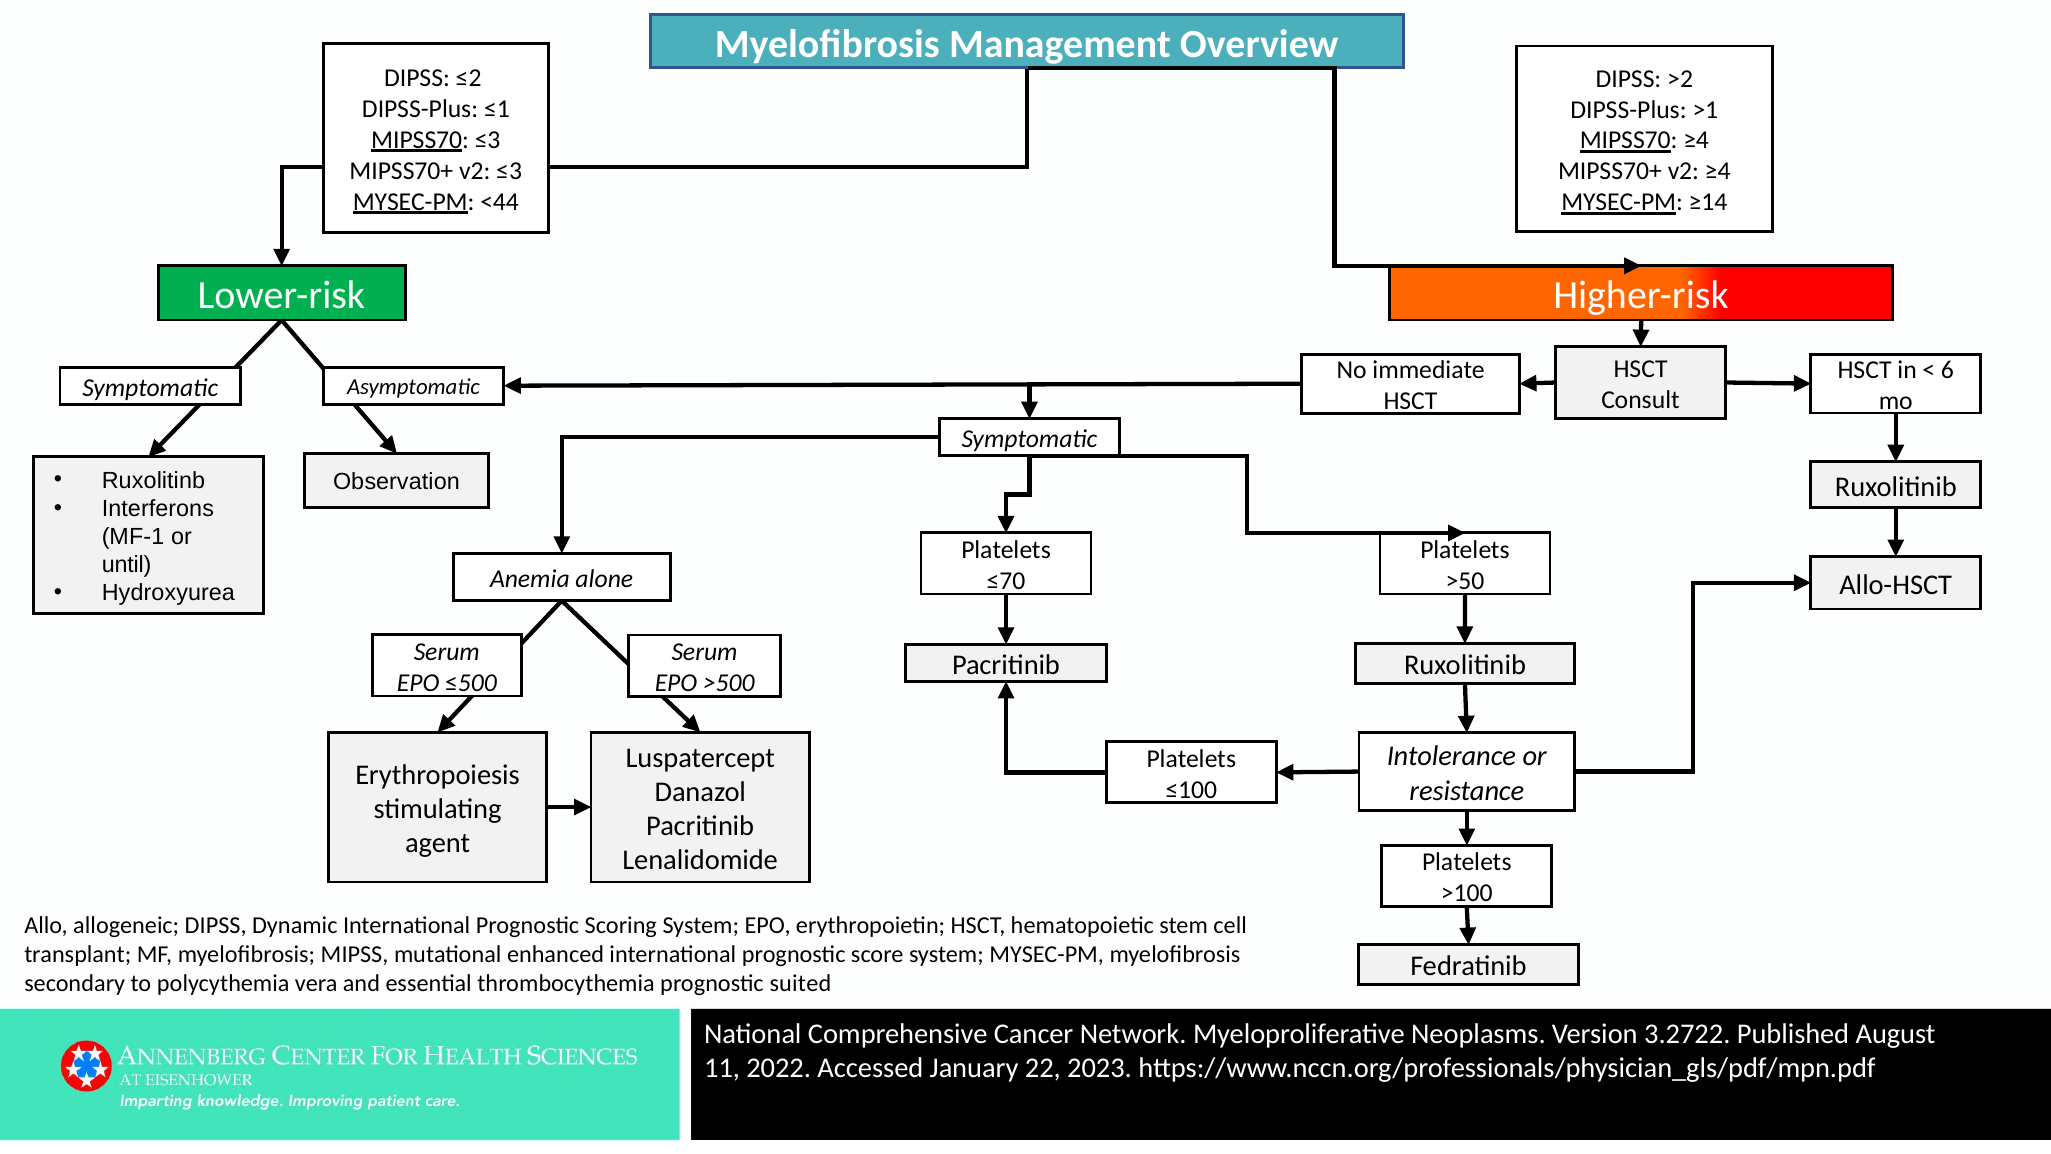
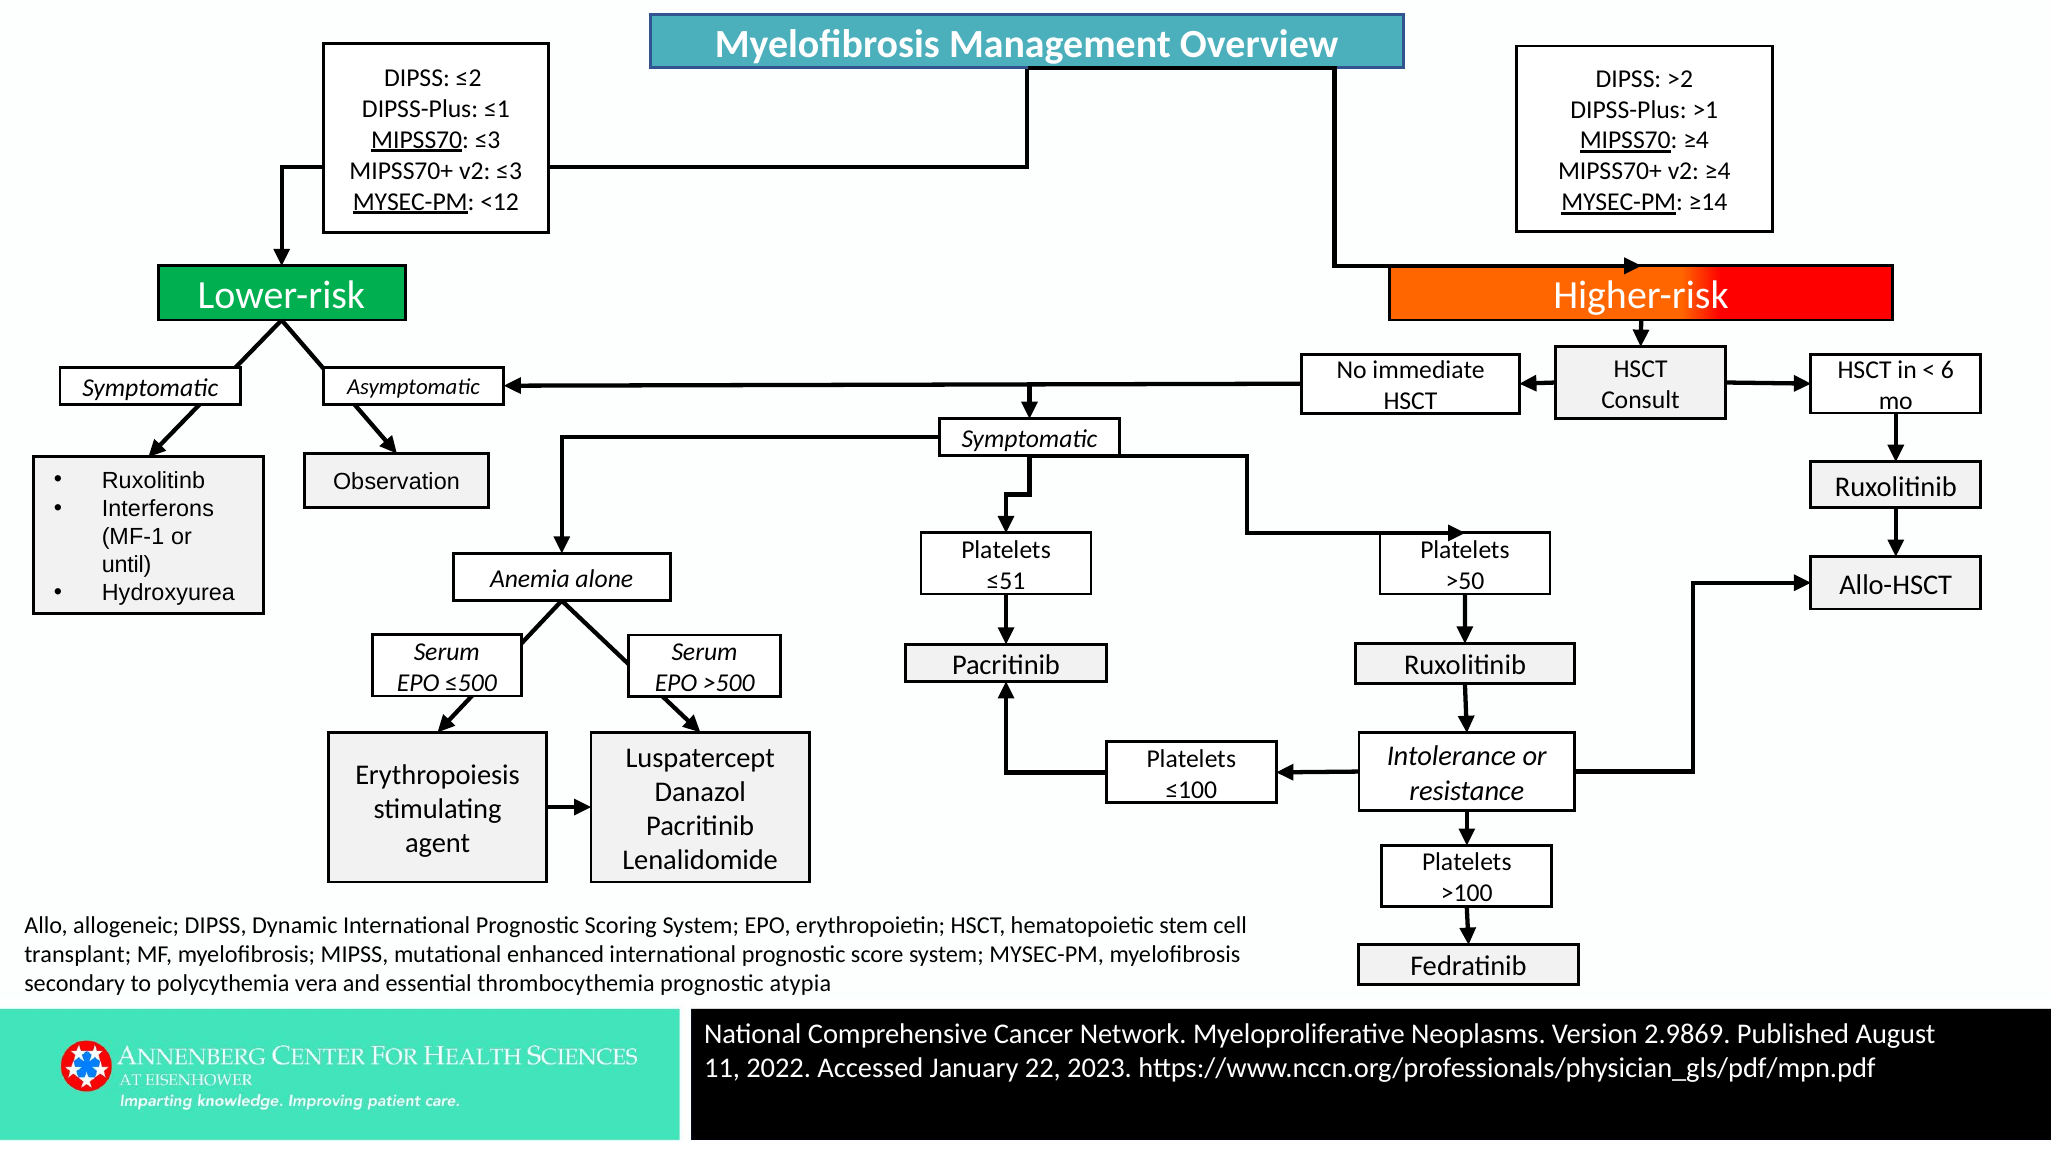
<44: <44 -> <12 (500, 202)
≤70: ≤70 -> ≤51 (1006, 581)
suited: suited -> atypia (800, 983)
3.2722: 3.2722 -> 2.9869 (1687, 1034)
